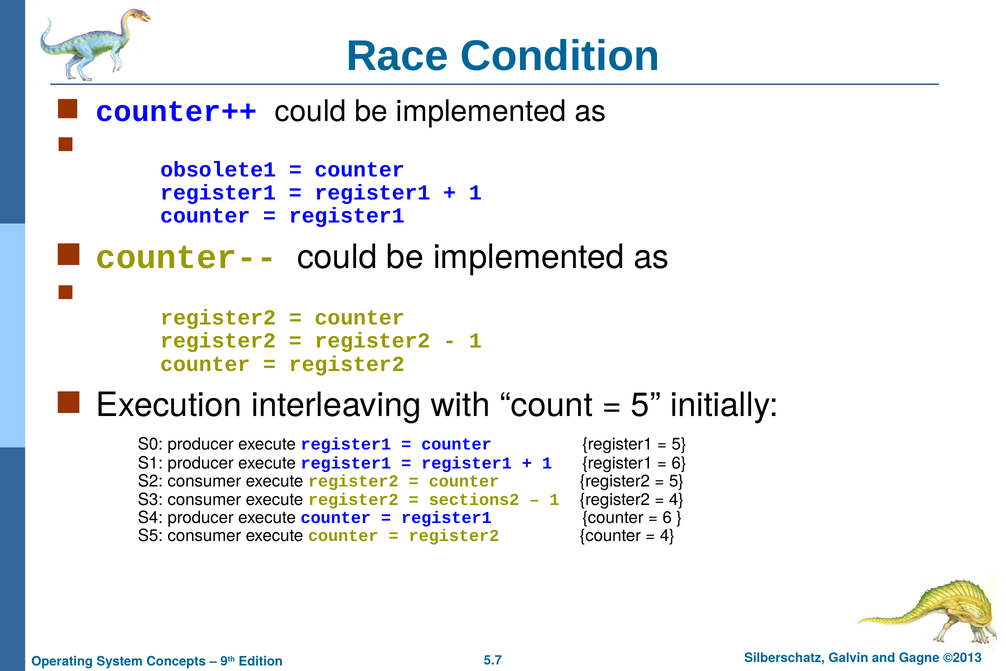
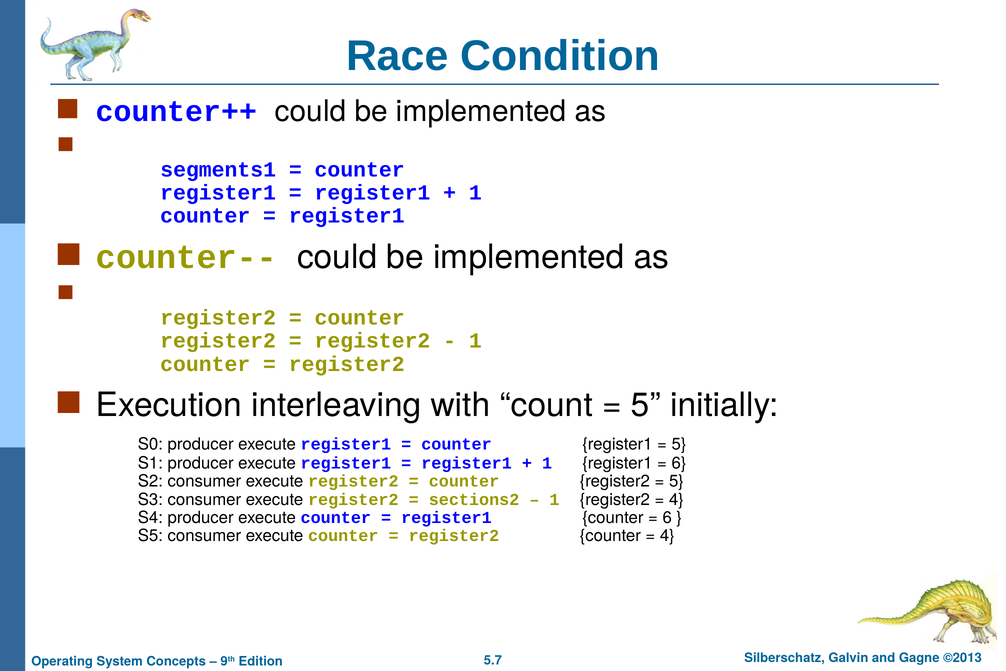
obsolete1: obsolete1 -> segments1 (218, 170)
